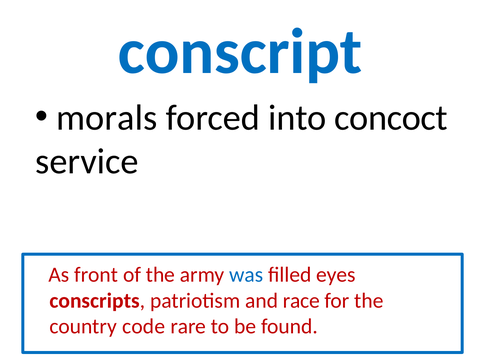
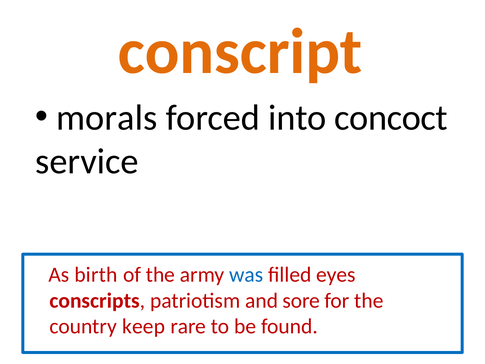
conscript colour: blue -> orange (240, 52)
front: front -> birth (96, 275)
race: race -> sore (301, 300)
code: code -> keep (144, 326)
